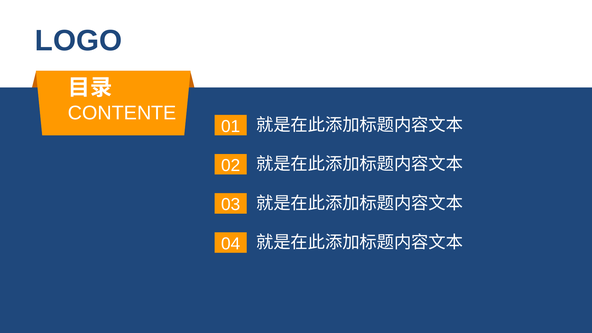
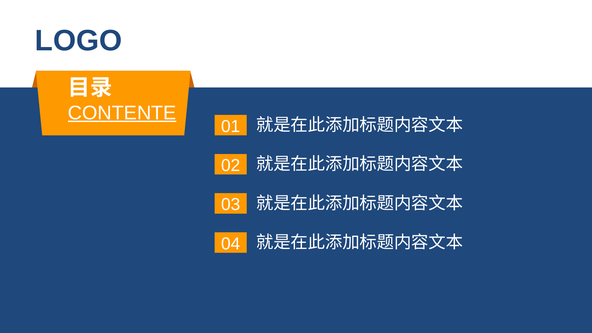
CONTENTE underline: none -> present (122, 113)
